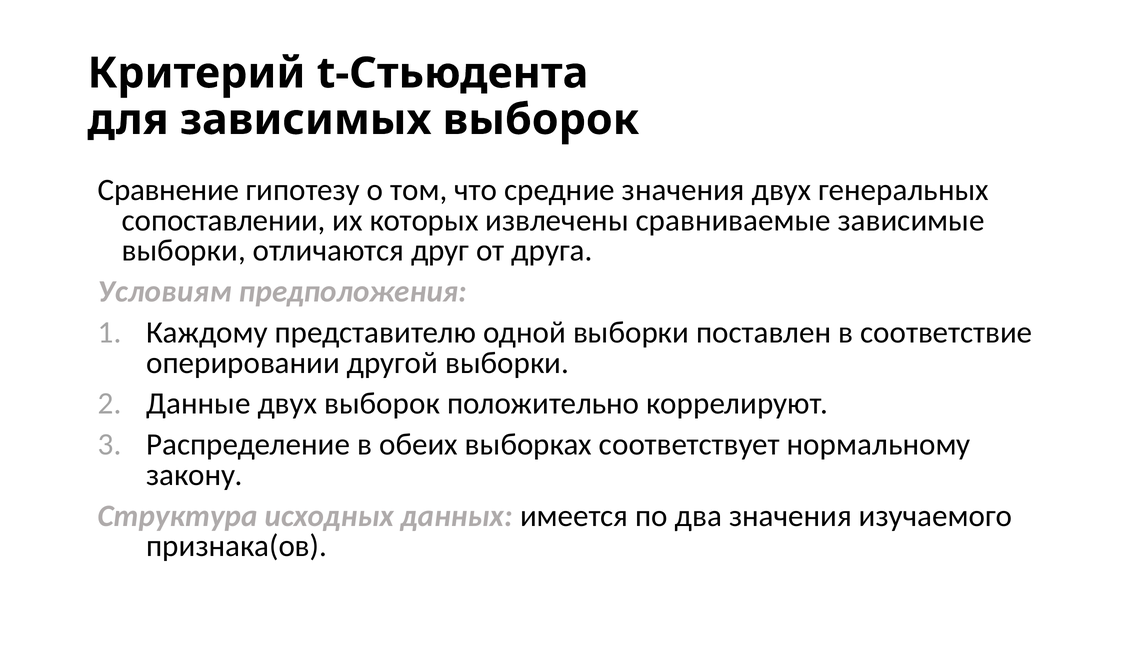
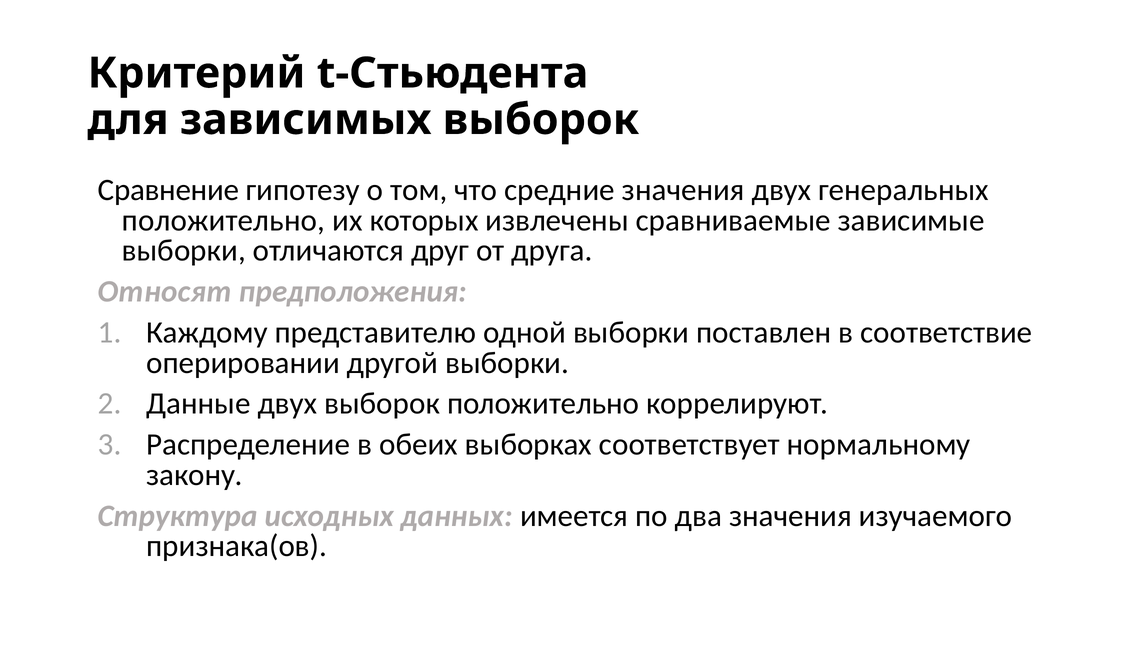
сопоставлении: сопоставлении -> положительно (224, 220)
Условиям: Условиям -> Относят (165, 291)
